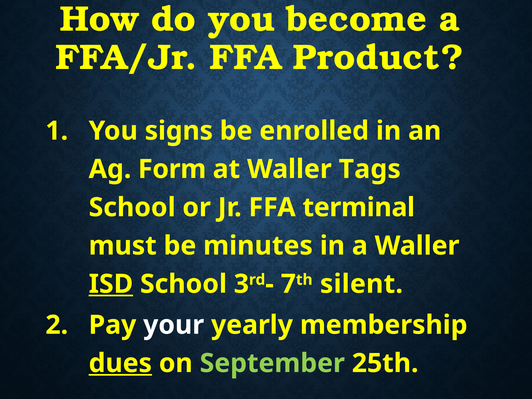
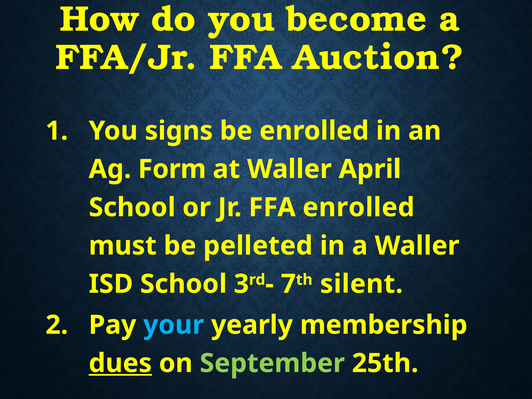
Product: Product -> Auction (378, 58)
Tags: Tags -> April (370, 169)
FFA terminal: terminal -> enrolled (359, 207)
minutes: minutes -> pelleted (258, 246)
ISD underline: present -> none (111, 284)
your colour: white -> light blue (174, 325)
